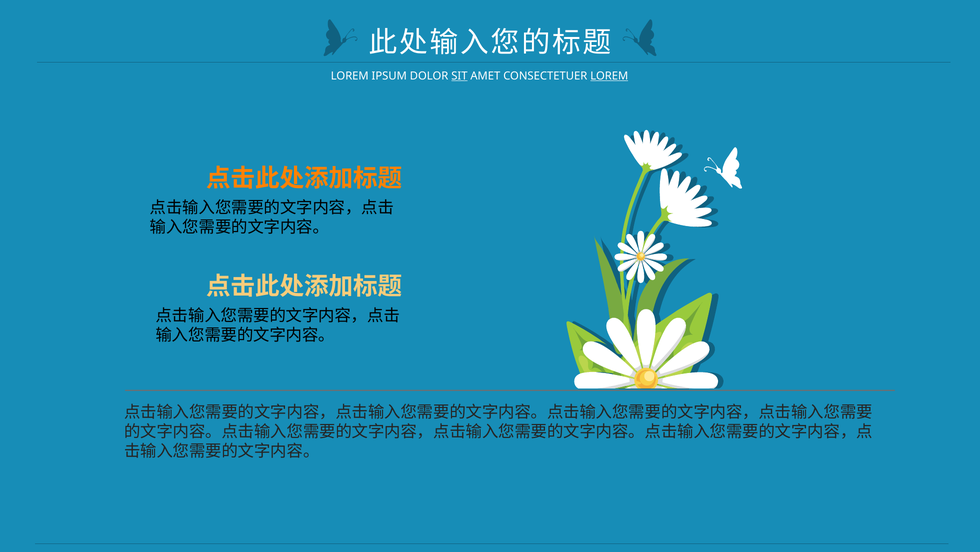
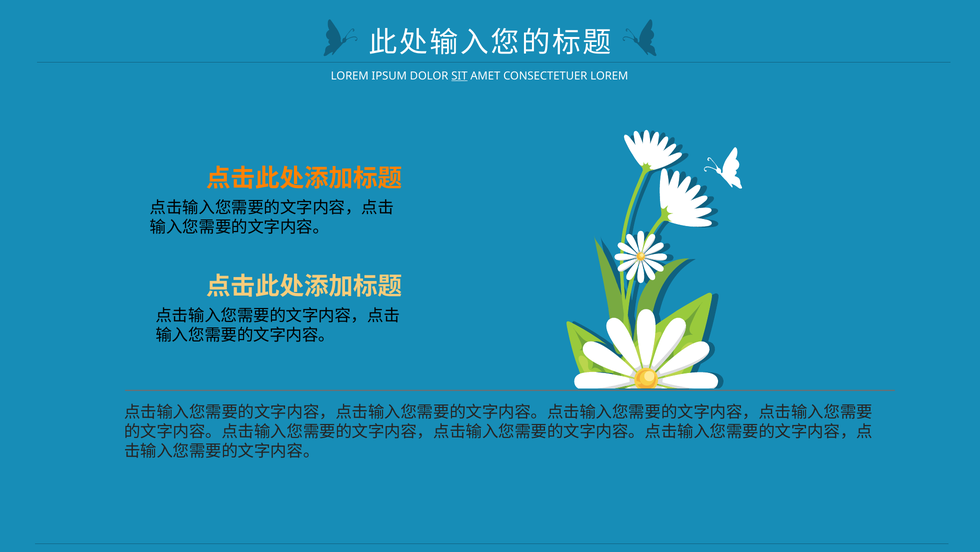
LOREM underline: present -> none (609, 76)
